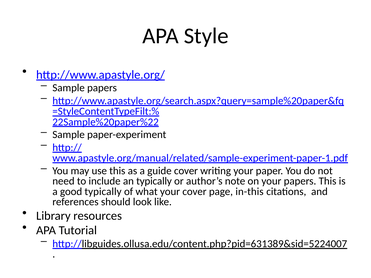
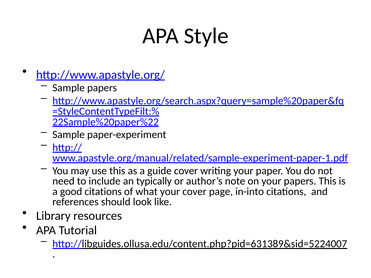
good typically: typically -> citations (103, 192)
in-this: in-this -> in-into (250, 192)
